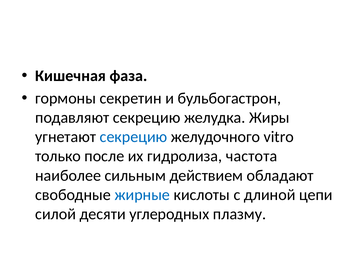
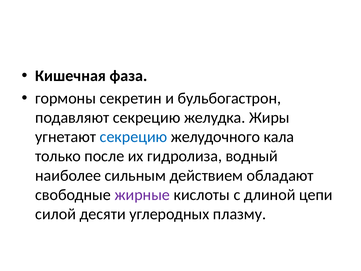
vitro: vitro -> кала (279, 137)
частота: частота -> водный (252, 156)
жирные colour: blue -> purple (142, 195)
